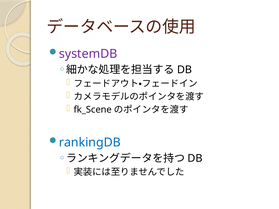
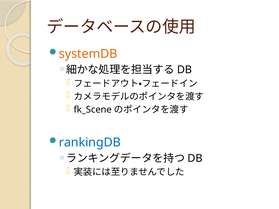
systemDB colour: purple -> orange (88, 54)
